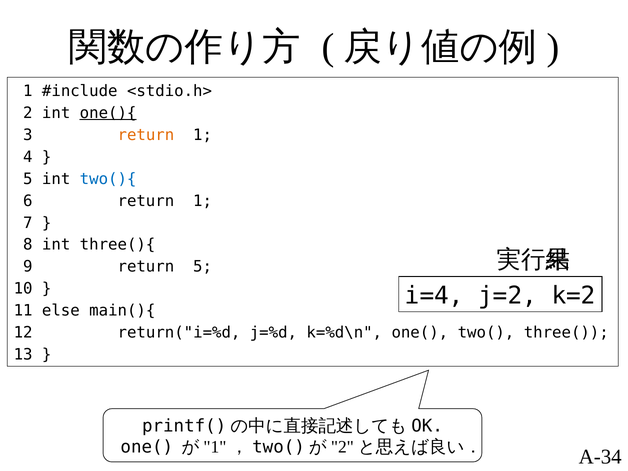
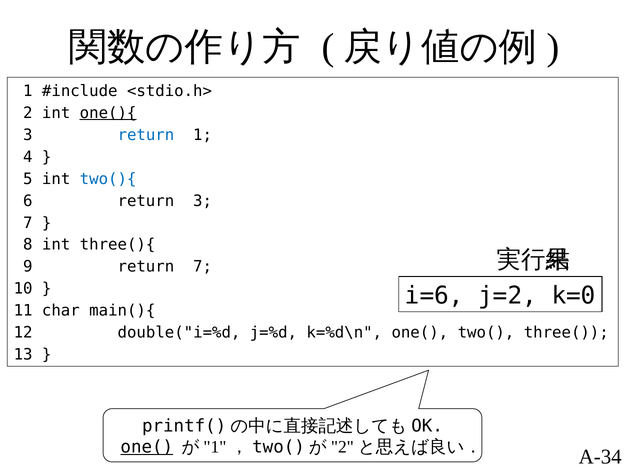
return colour: orange -> blue (146, 135)
6 return 1: 1 -> 3 (203, 201)
return 5: 5 -> 7 (203, 267)
i=4: i=4 -> i=6 (434, 296)
k=2: k=2 -> k=0 (574, 296)
else: else -> char (61, 311)
return("i=%d: return("i=%d -> double("i=%d (179, 333)
one( underline: none -> present (147, 447)
